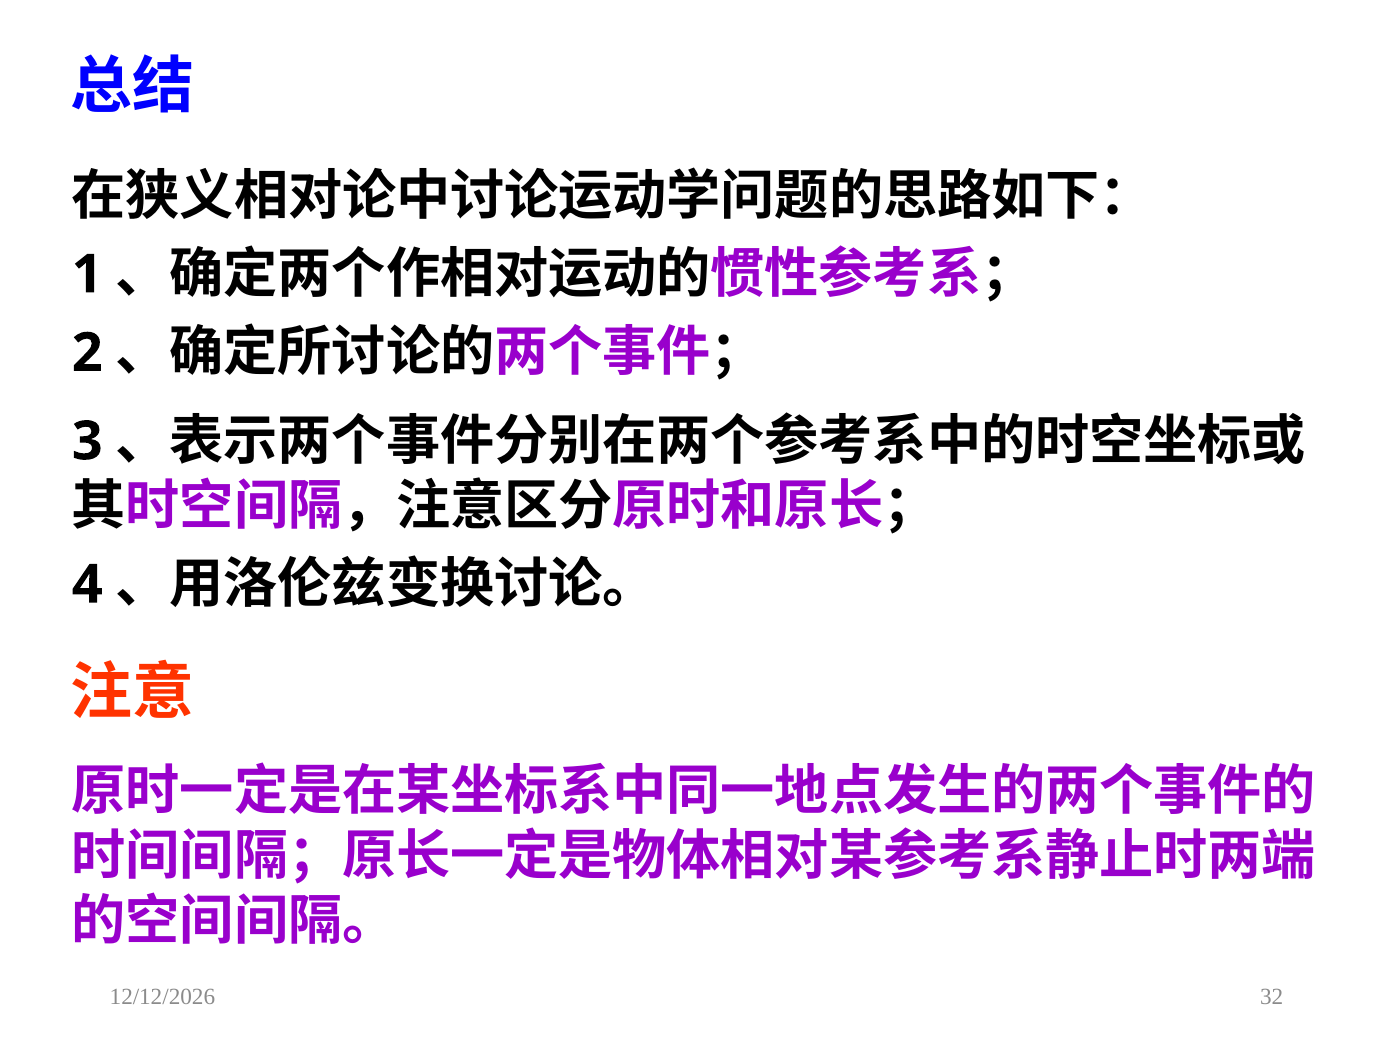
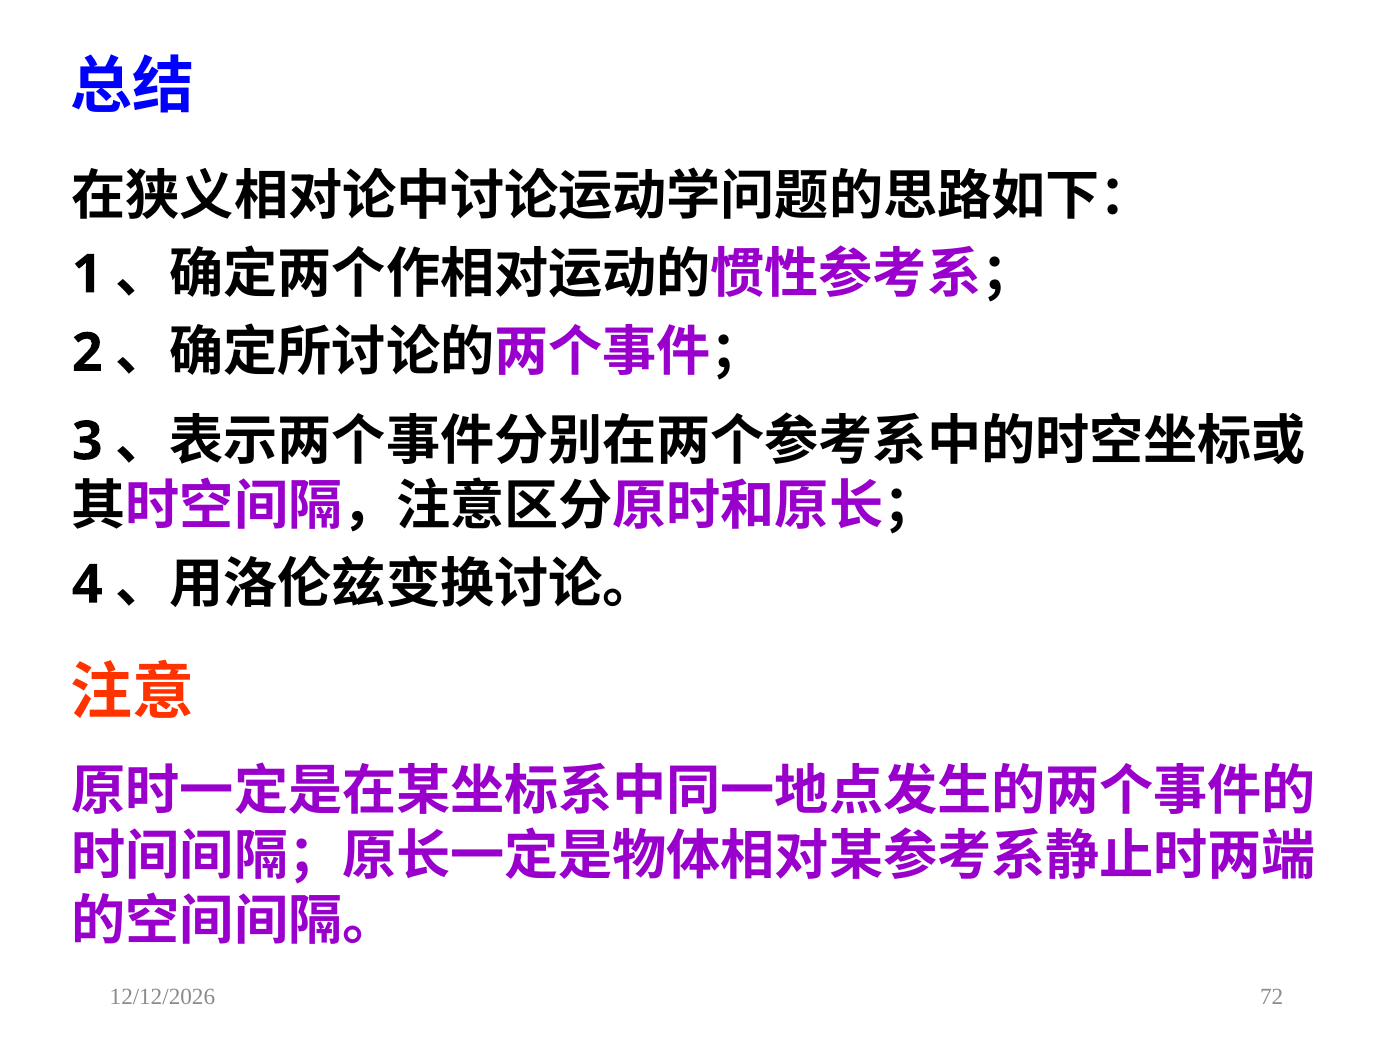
32: 32 -> 72 (1272, 998)
